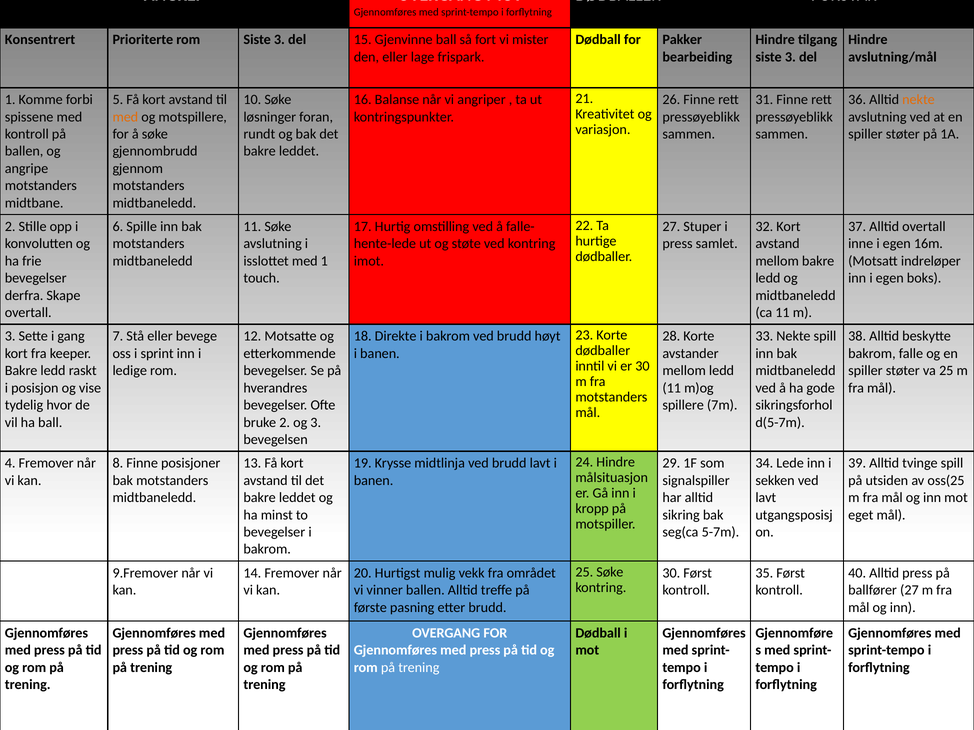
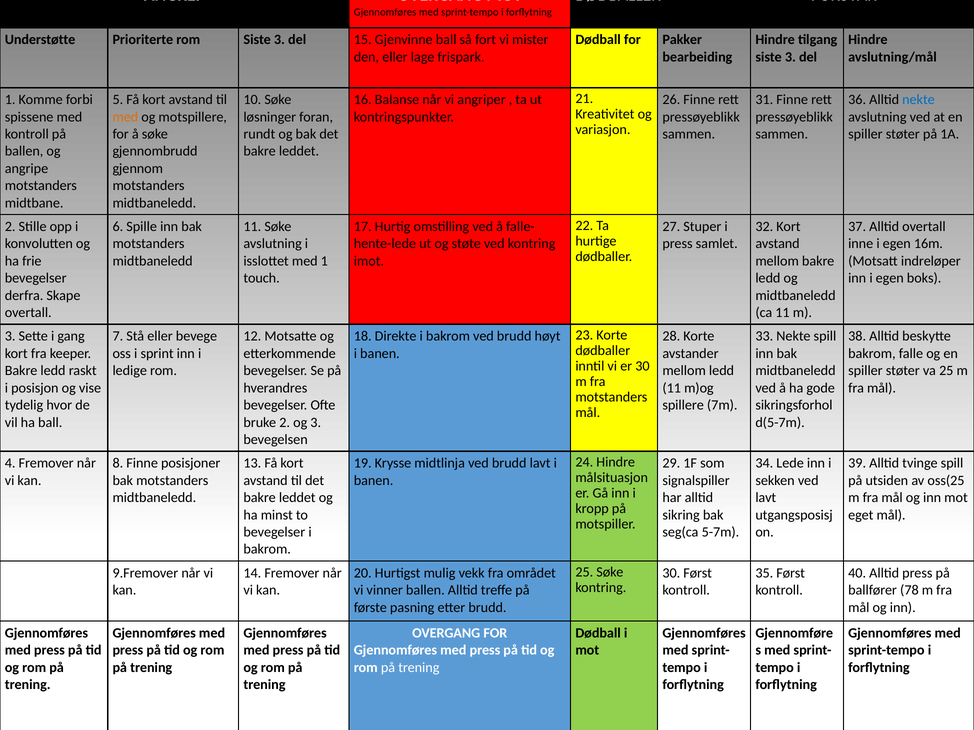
Konsentrert: Konsentrert -> Understøtte (40, 40)
nekte colour: orange -> blue (918, 100)
ballfører 27: 27 -> 78 (909, 591)
